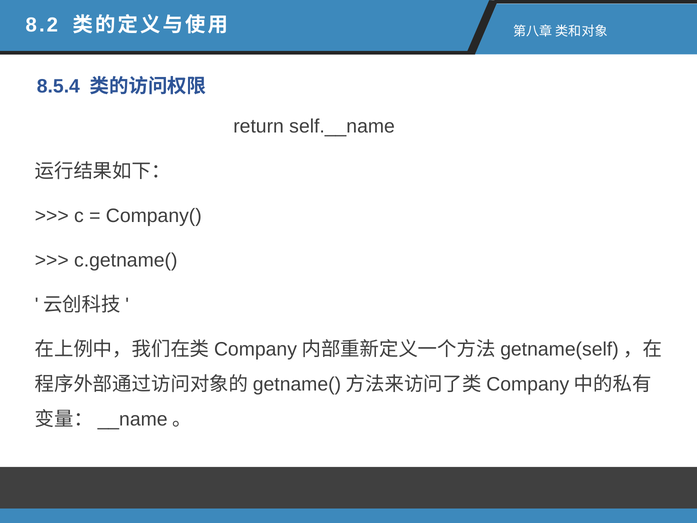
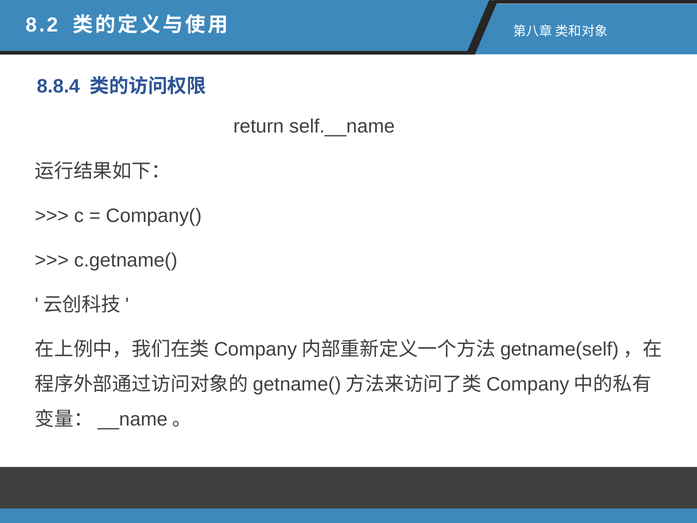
8.5.4: 8.5.4 -> 8.8.4 (58, 86)
